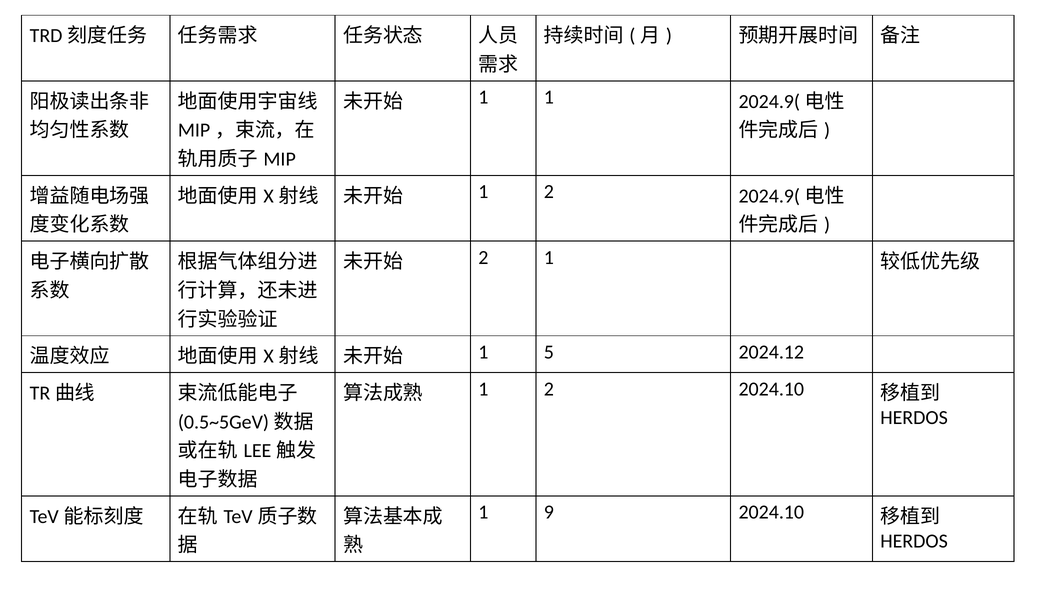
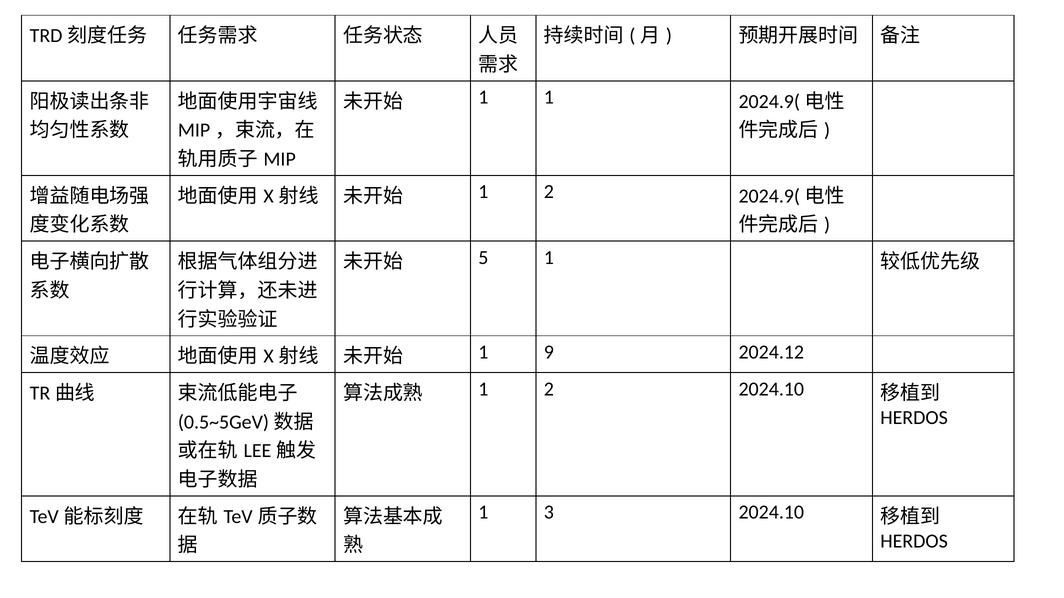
2: 2 -> 5 (483, 258)
5: 5 -> 9 (549, 352)
9: 9 -> 3 (549, 513)
